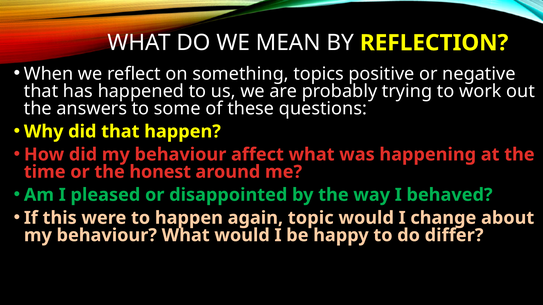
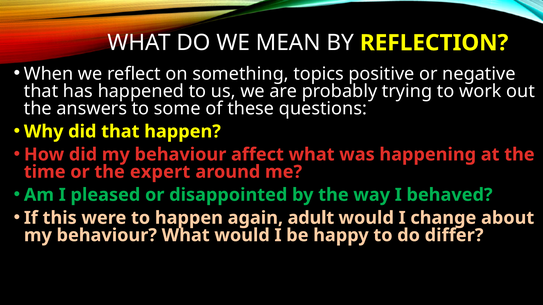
honest: honest -> expert (160, 172)
topic: topic -> adult (311, 218)
